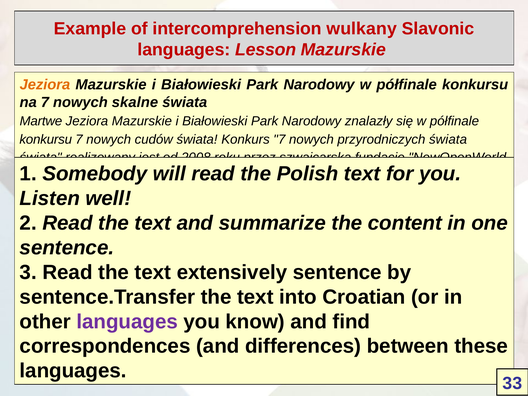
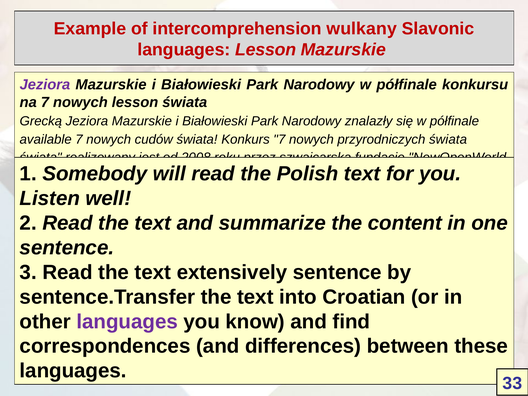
Jeziora colour: orange -> purple (45, 85)
nowych skalne: skalne -> lesson (135, 102)
Martwe: Martwe -> Grecką (41, 121)
konkursu: konkursu -> available (46, 139)
